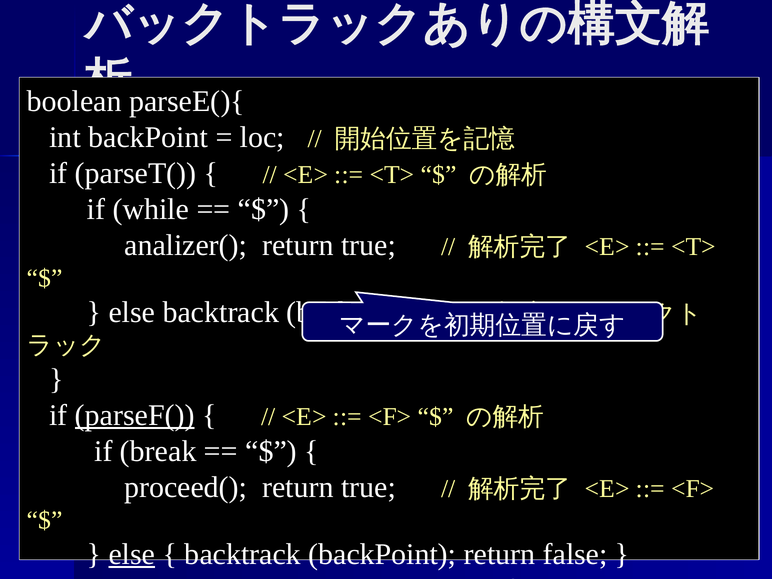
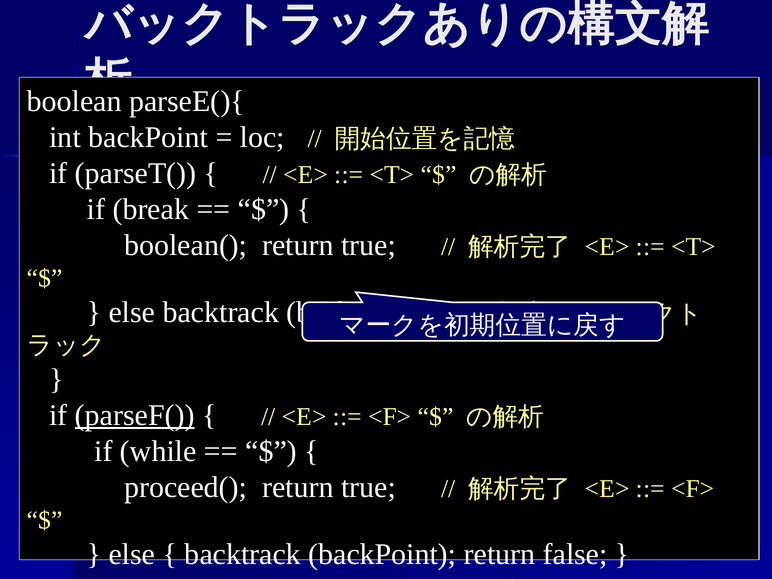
while: while -> break (151, 209)
analizer(: analizer( -> boolean( (186, 245)
break: break -> while (158, 451)
else underline: present -> none (132, 554)
